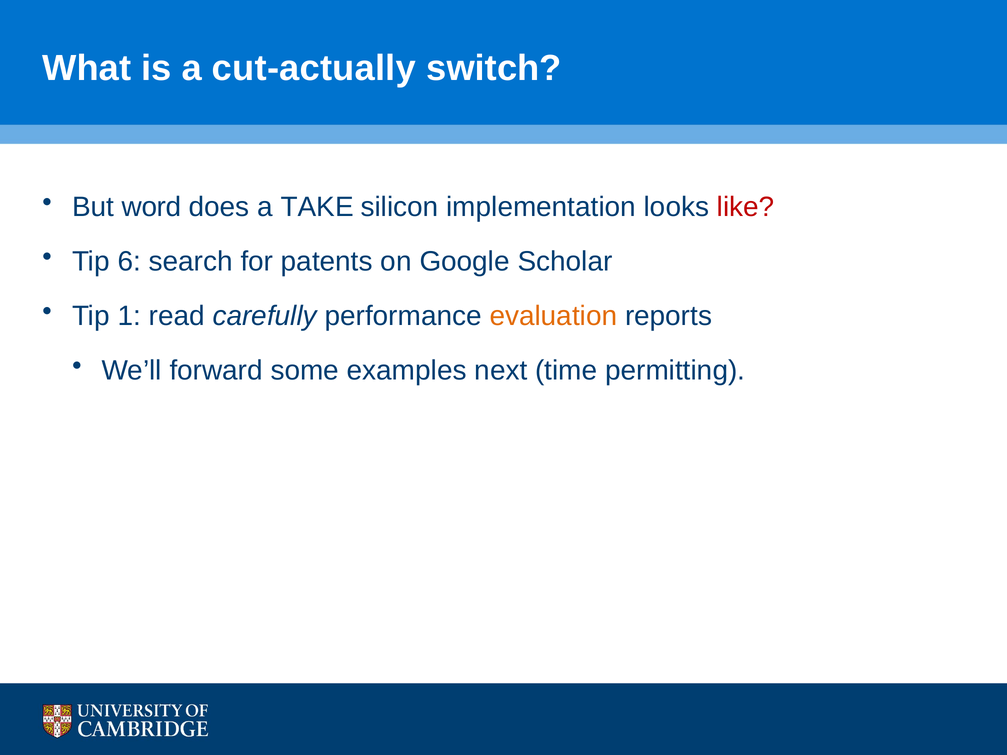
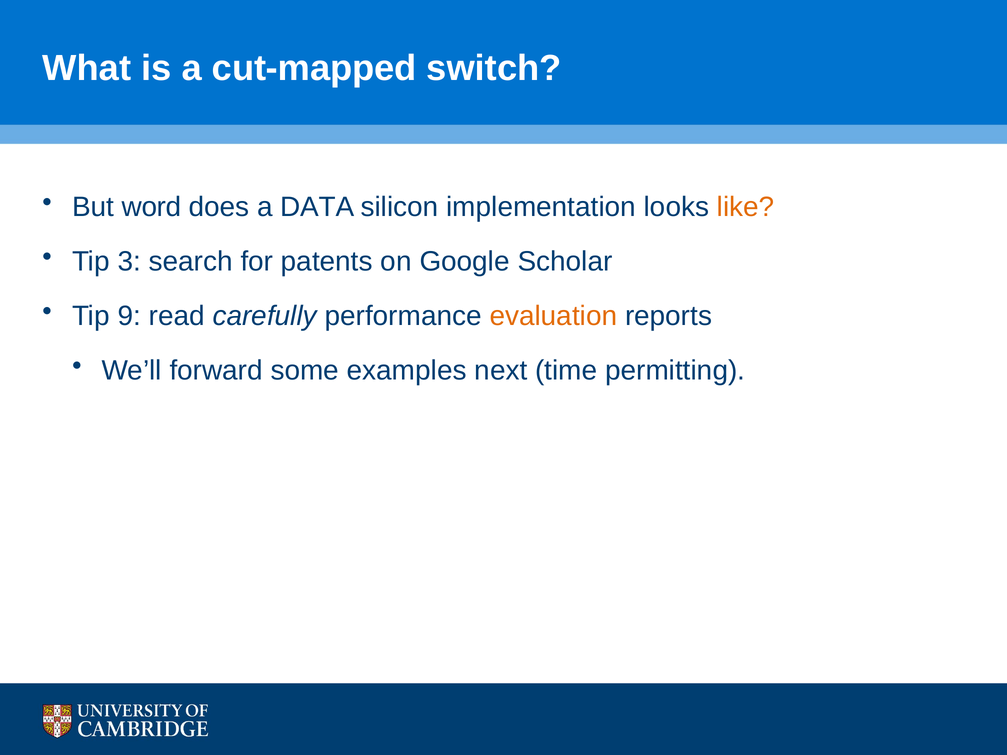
cut-actually: cut-actually -> cut-mapped (314, 68)
TAKE: TAKE -> DATA (317, 207)
like colour: red -> orange (746, 207)
6: 6 -> 3 (129, 261)
1: 1 -> 9 (129, 316)
